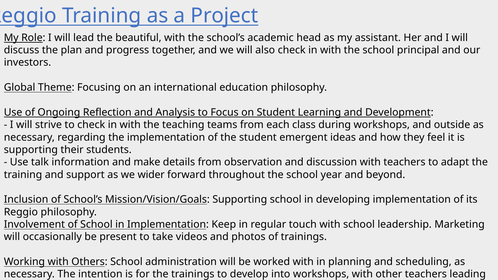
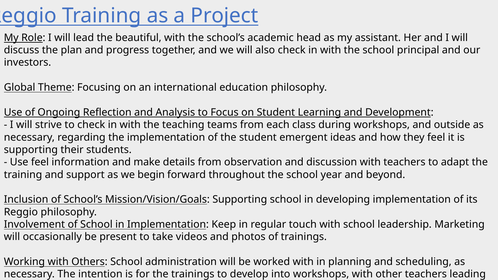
Use talk: talk -> feel (40, 162)
wider: wider -> begin (151, 175)
